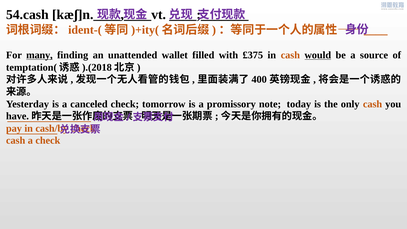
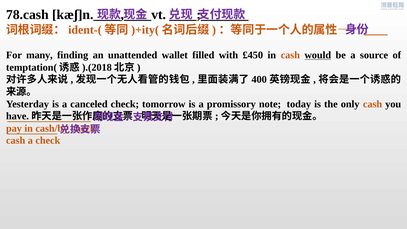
54.cash: 54.cash -> 78.cash (27, 15)
many underline: present -> none (39, 55)
£375: £375 -> £450 (253, 55)
